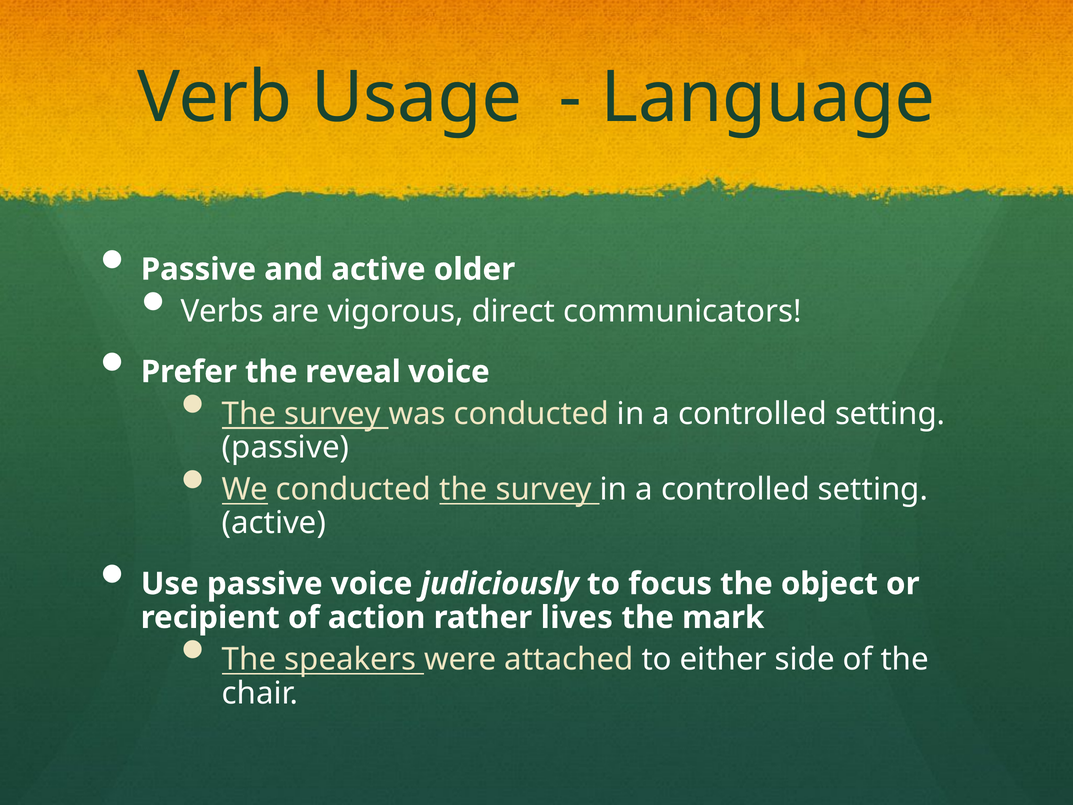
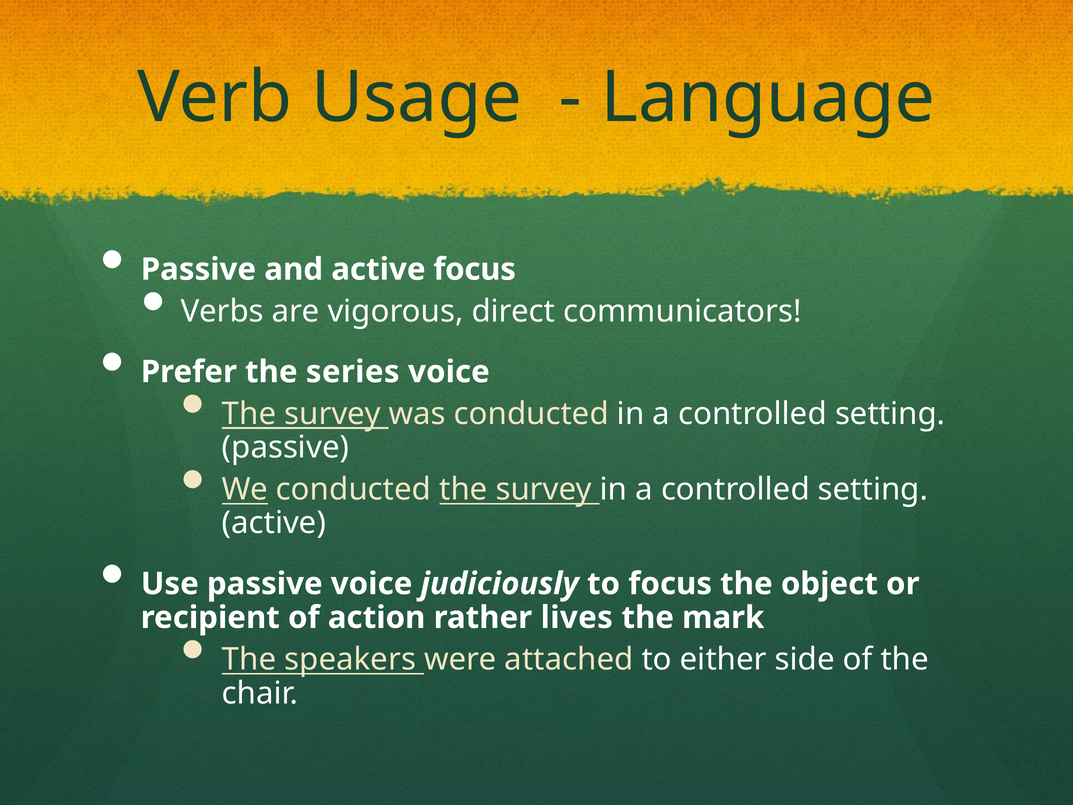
active older: older -> focus (475, 269)
reveal: reveal -> series (353, 372)
